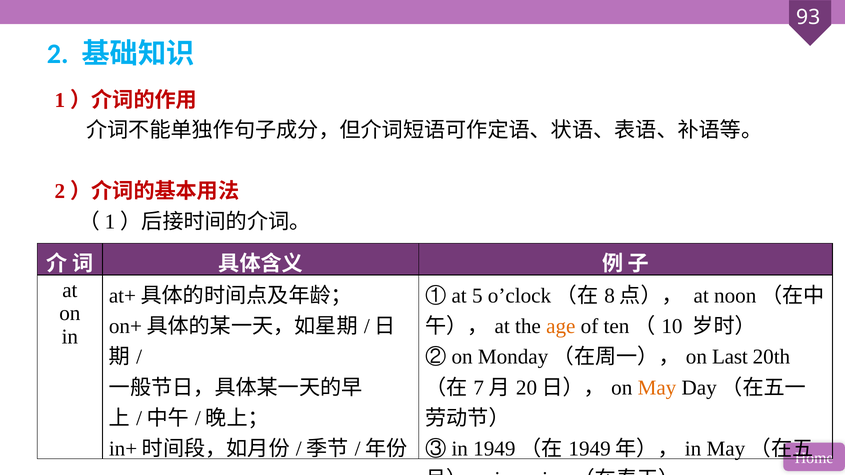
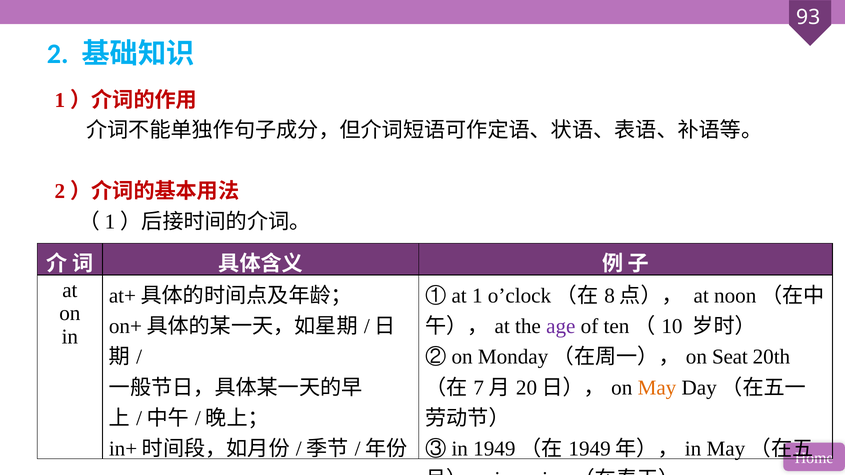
5: 5 -> 1 (477, 296)
age colour: orange -> purple (561, 327)
Last: Last -> Seat (730, 357)
